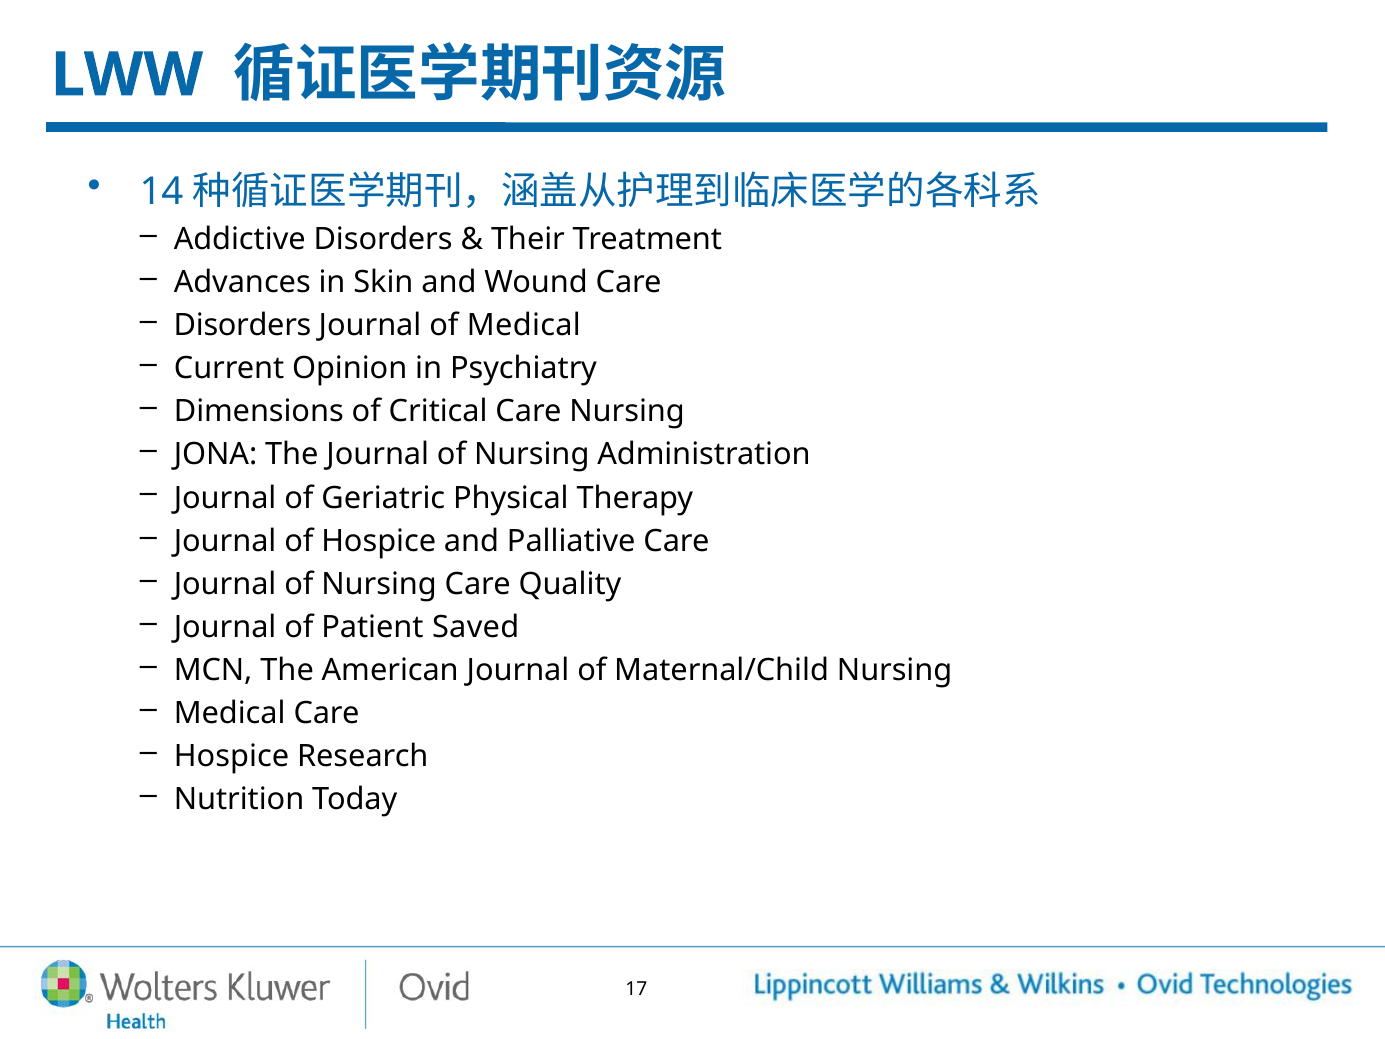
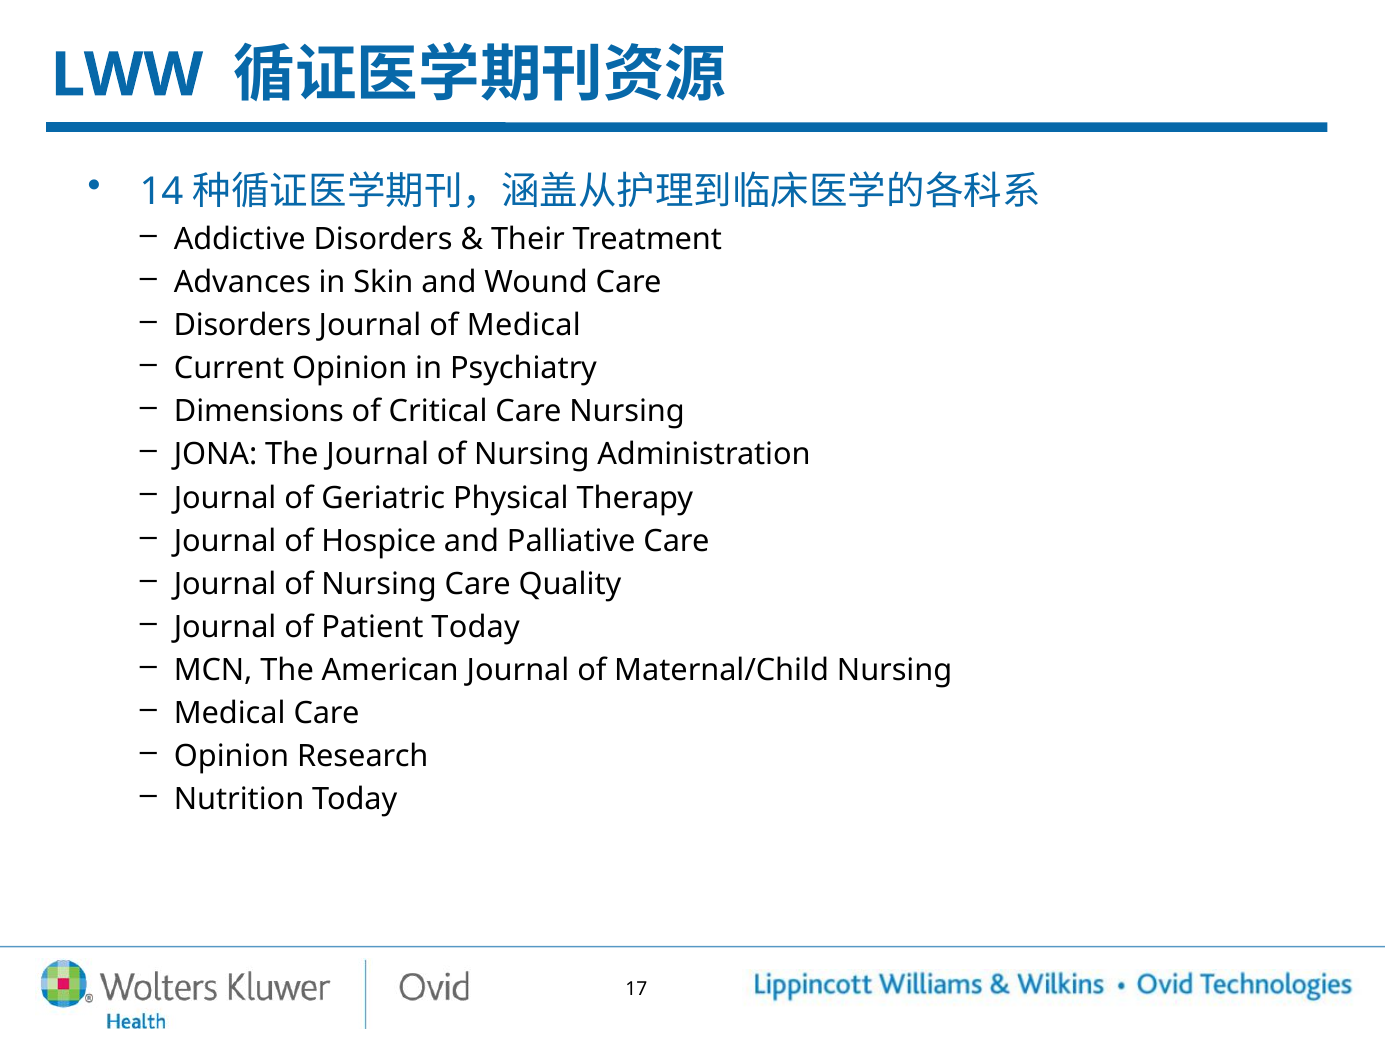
Patient Saved: Saved -> Today (476, 627)
Hospice: Hospice -> Opinion (232, 756)
